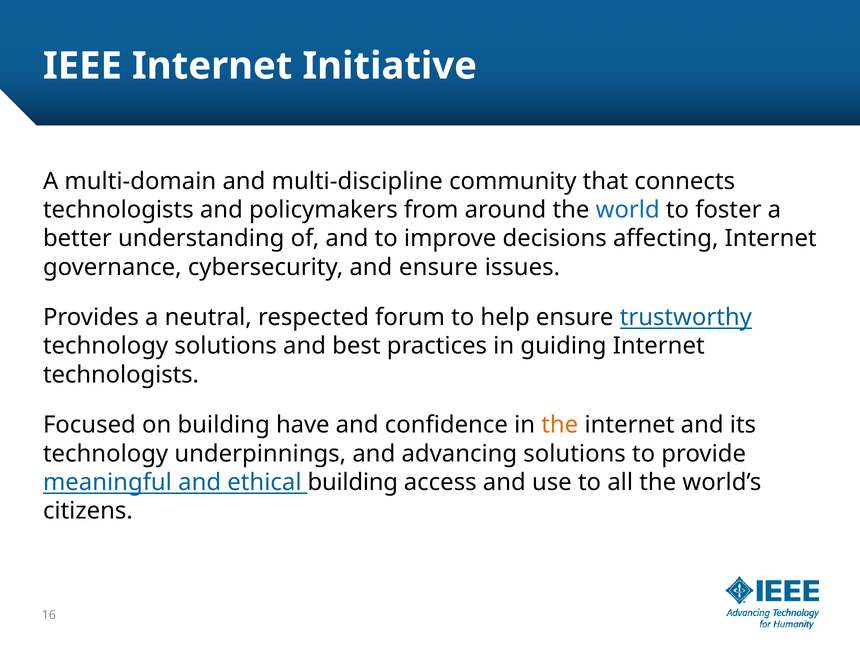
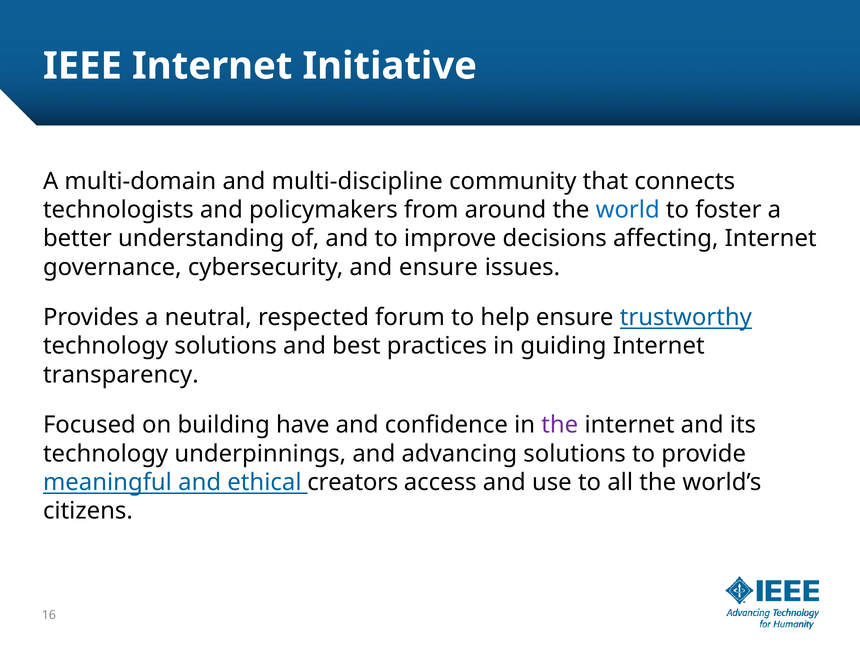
technologists: technologists -> transparency (121, 375)
the colour: orange -> purple (560, 425)
ethical building: building -> creators (353, 482)
